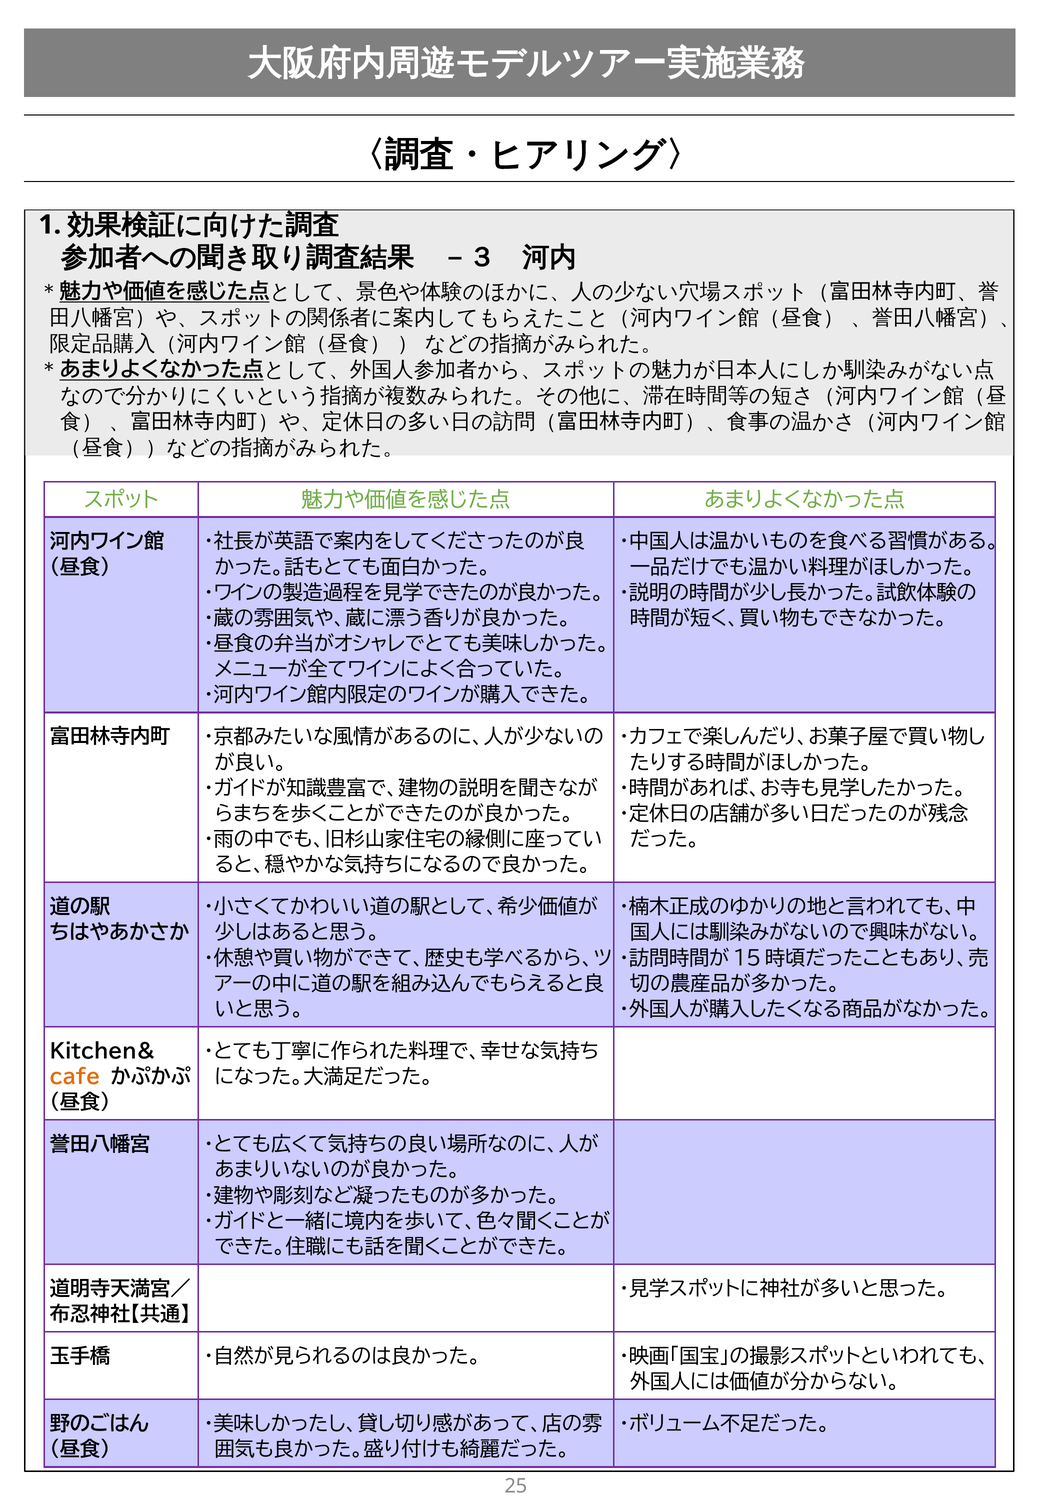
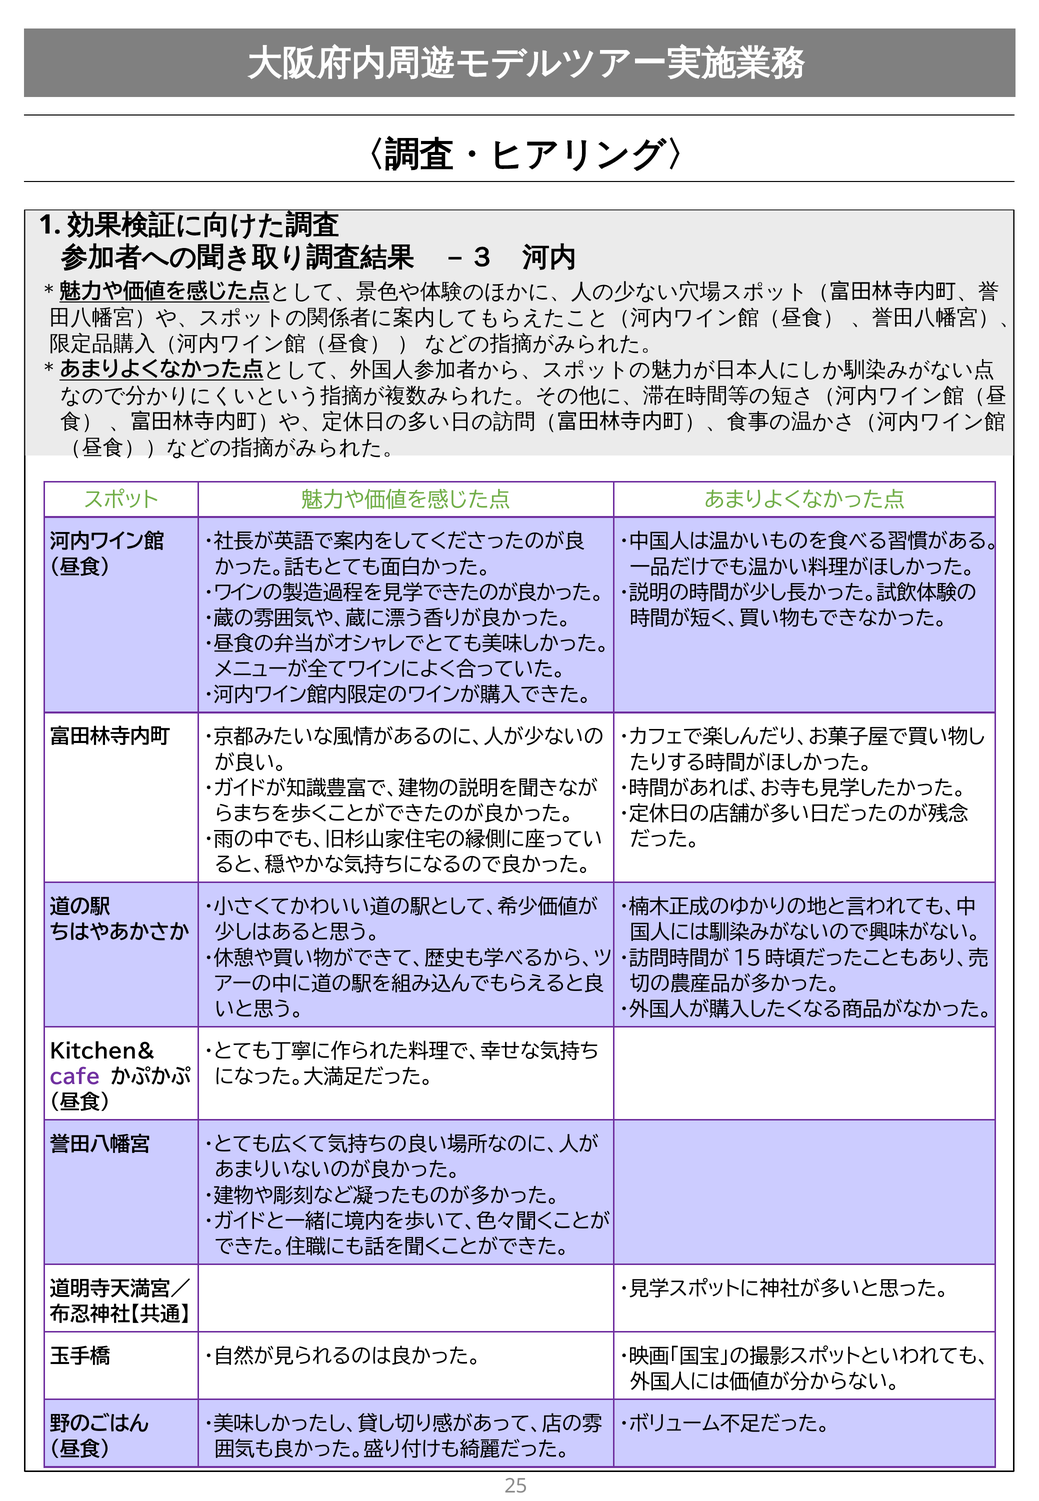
cafe colour: orange -> purple (75, 1077)
